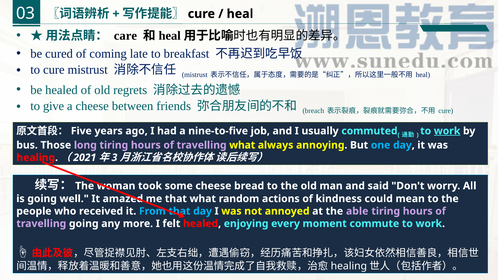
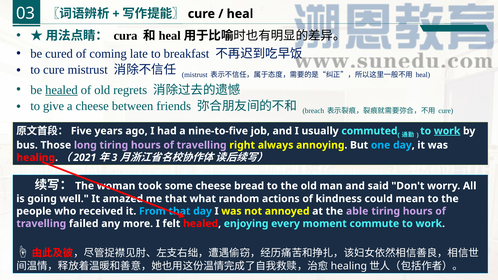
care: care -> cura (126, 36)
healed underline: none -> present (61, 90)
travelling what: what -> right (242, 145)
travelling going: going -> failed (84, 224)
